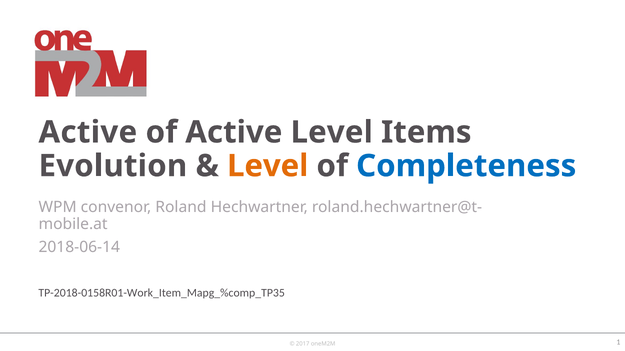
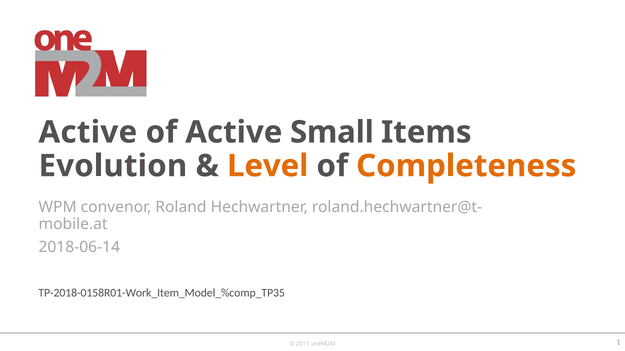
Active Level: Level -> Small (332, 132)
Completeness colour: blue -> orange (466, 166)
TP-2018-0158R01-Work_Item_Mapg_%comp_TP35: TP-2018-0158R01-Work_Item_Mapg_%comp_TP35 -> TP-2018-0158R01-Work_Item_Model_%comp_TP35 (162, 293)
